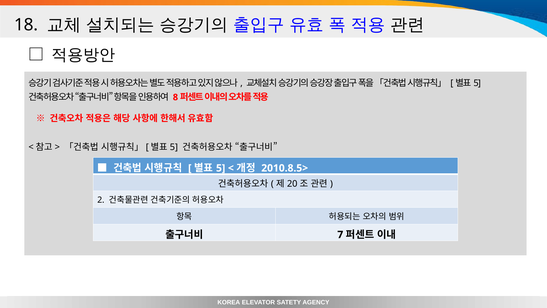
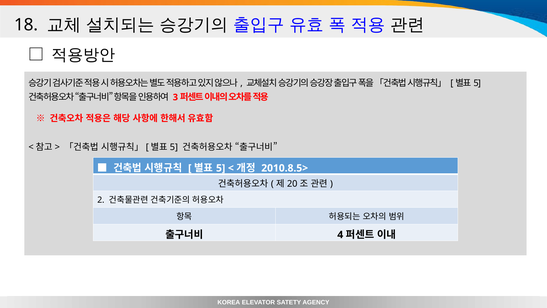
8: 8 -> 3 (175, 97)
7: 7 -> 4 (340, 235)
